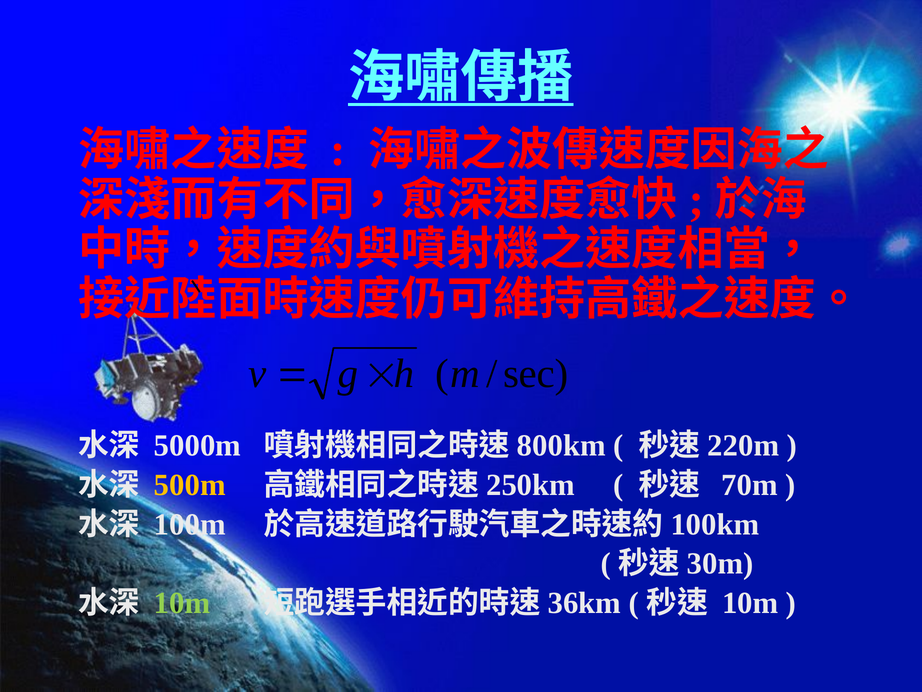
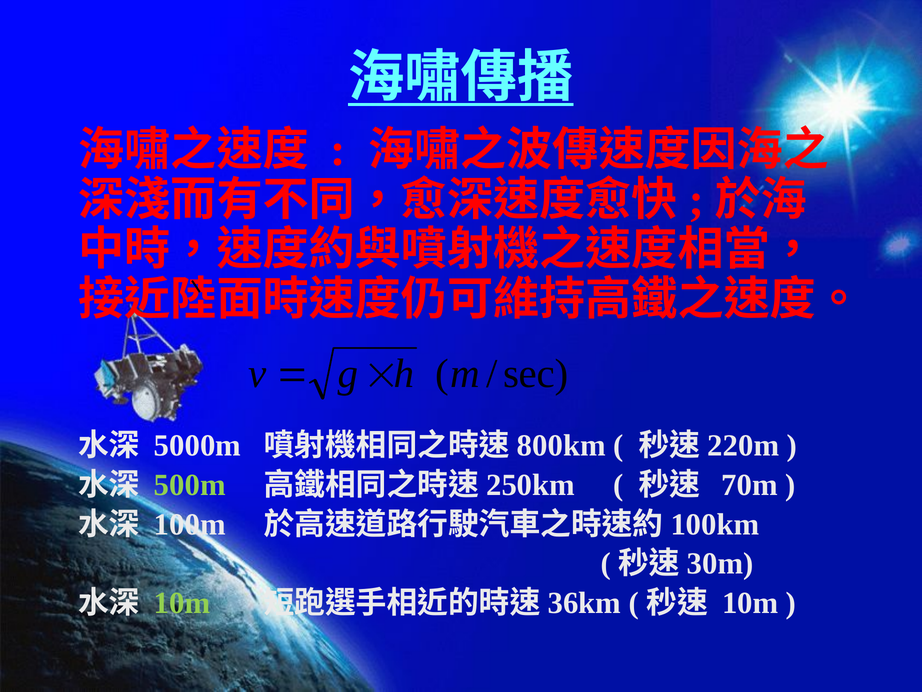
500m colour: yellow -> light green (190, 485)
